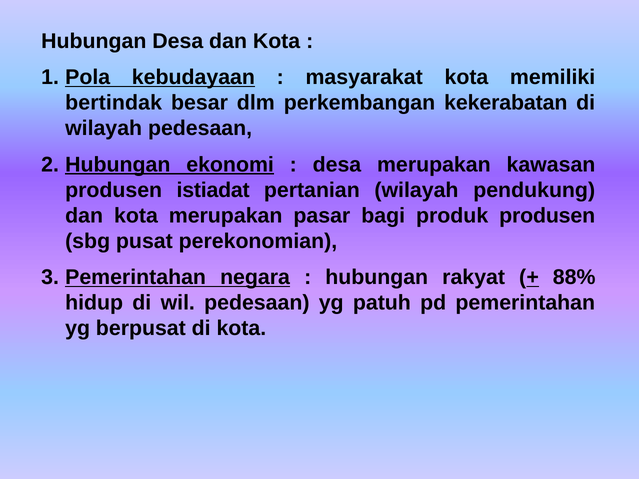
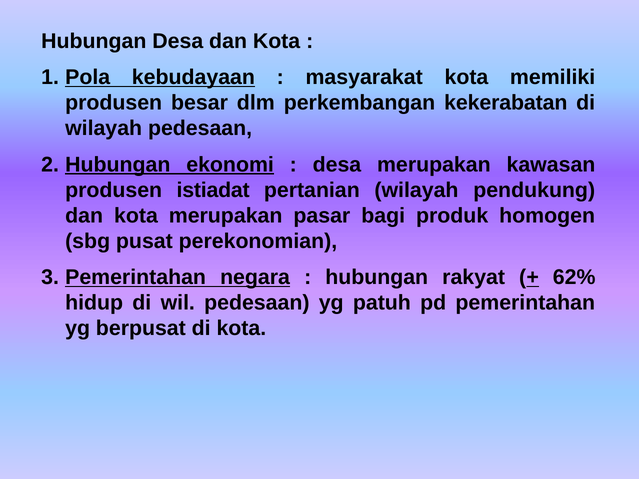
bertindak: bertindak -> produsen (114, 103)
produk produsen: produsen -> homogen (547, 216)
88%: 88% -> 62% (574, 277)
